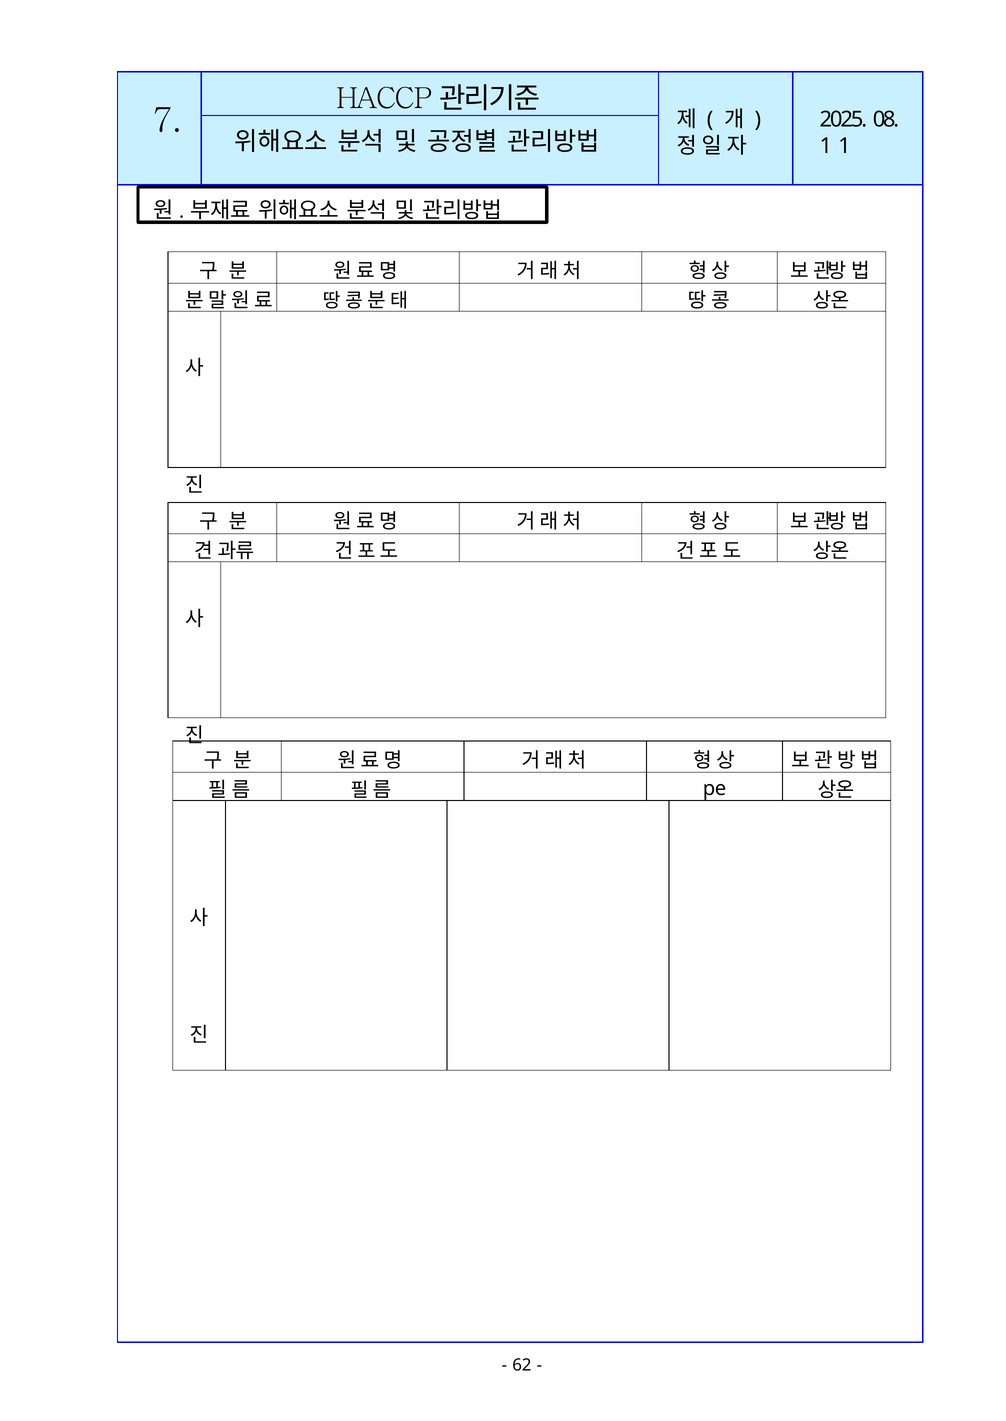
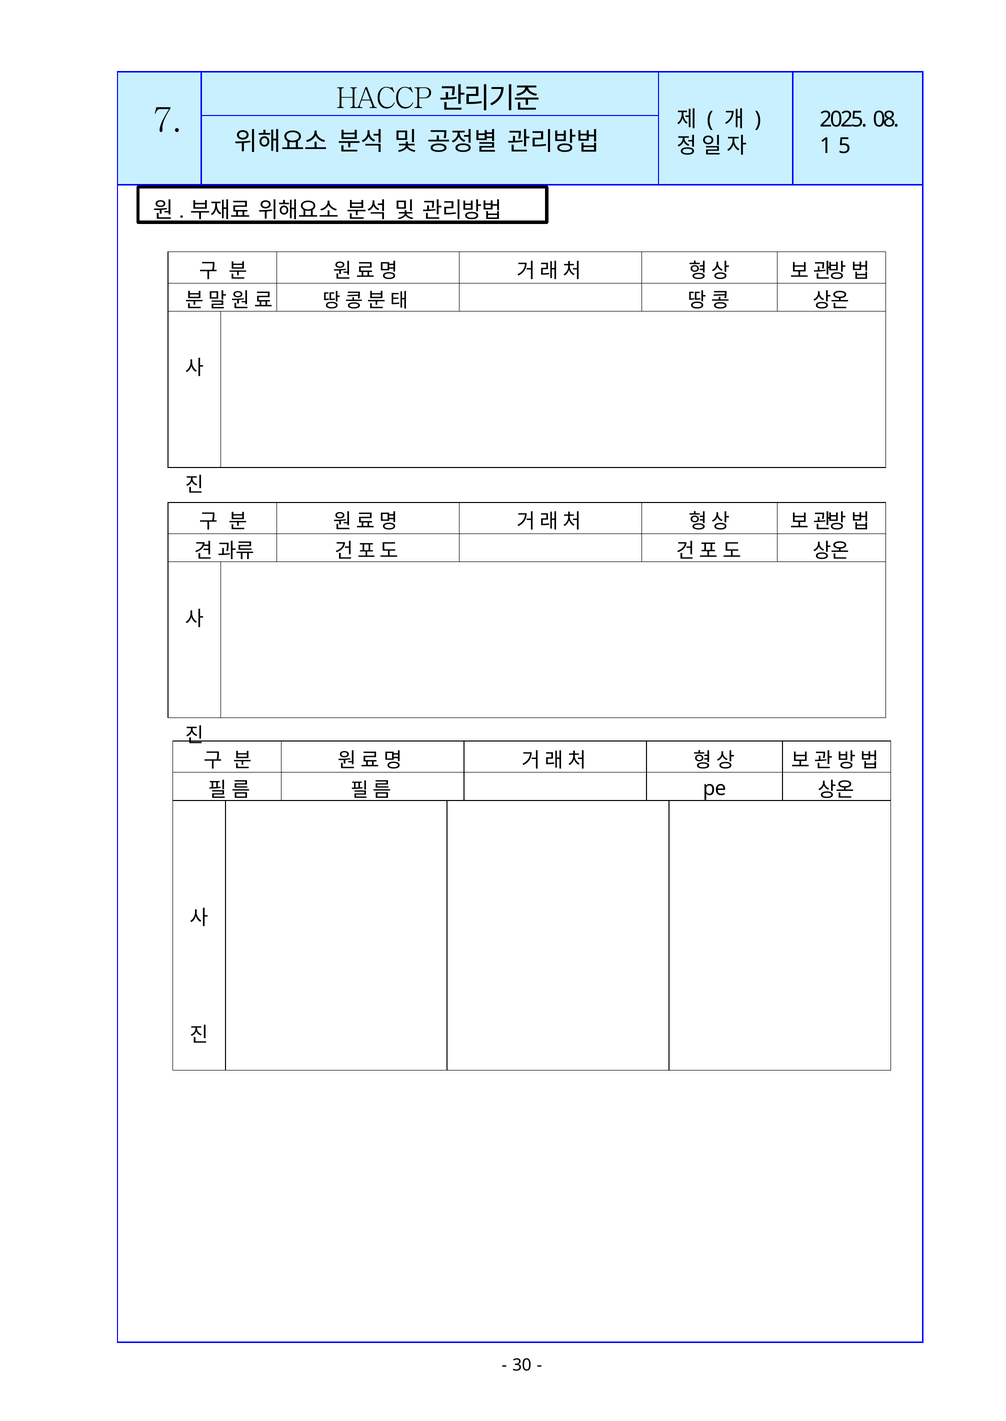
1 1: 1 -> 5 (844, 146)
62: 62 -> 30 (522, 1366)
